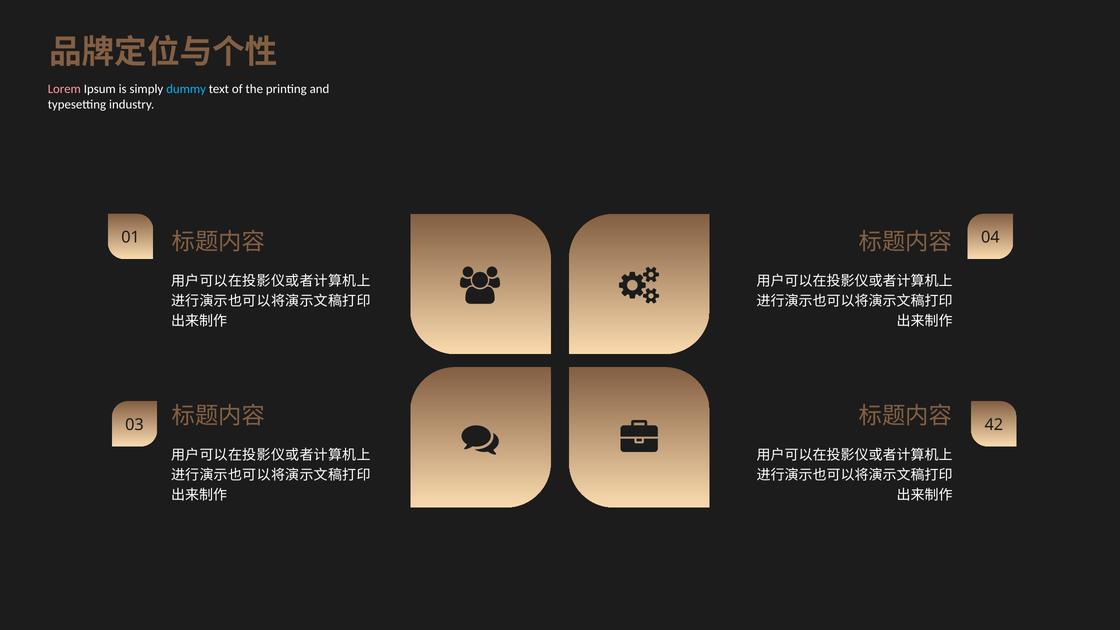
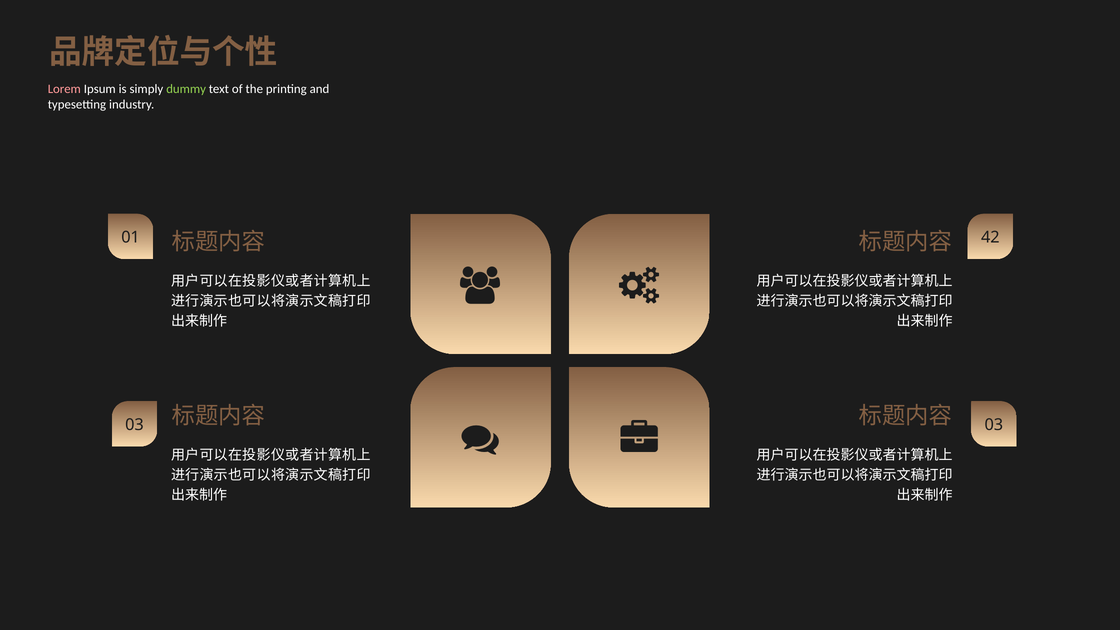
dummy colour: light blue -> light green (186, 89)
04: 04 -> 42 (990, 237)
03 42: 42 -> 03 (994, 425)
